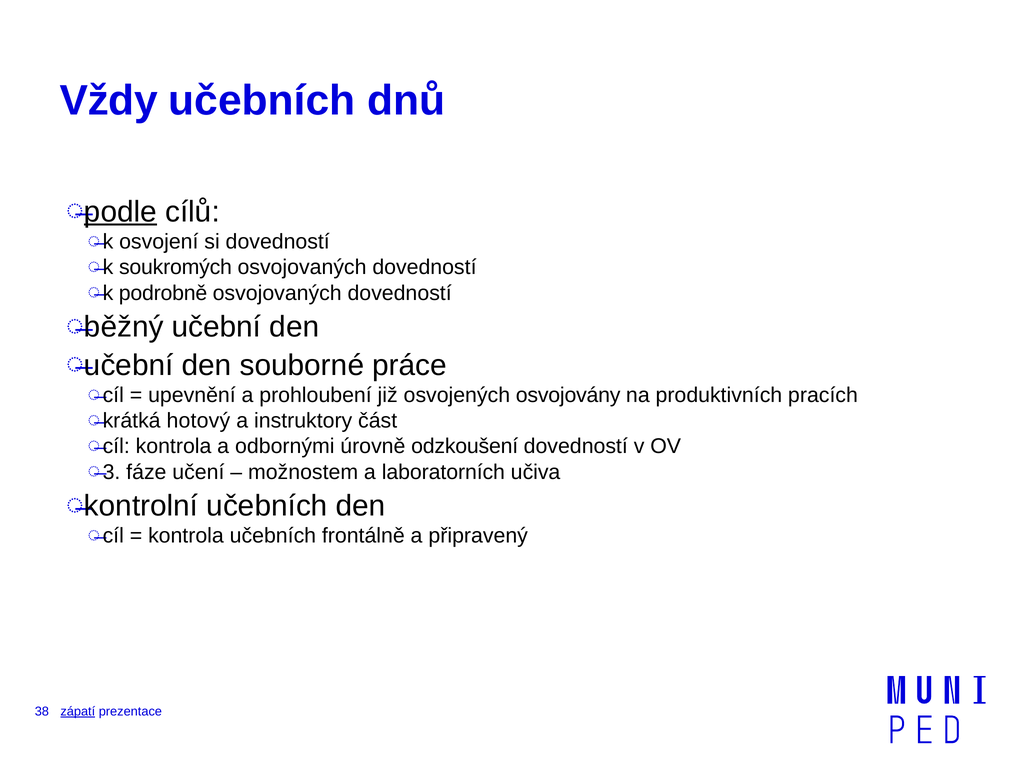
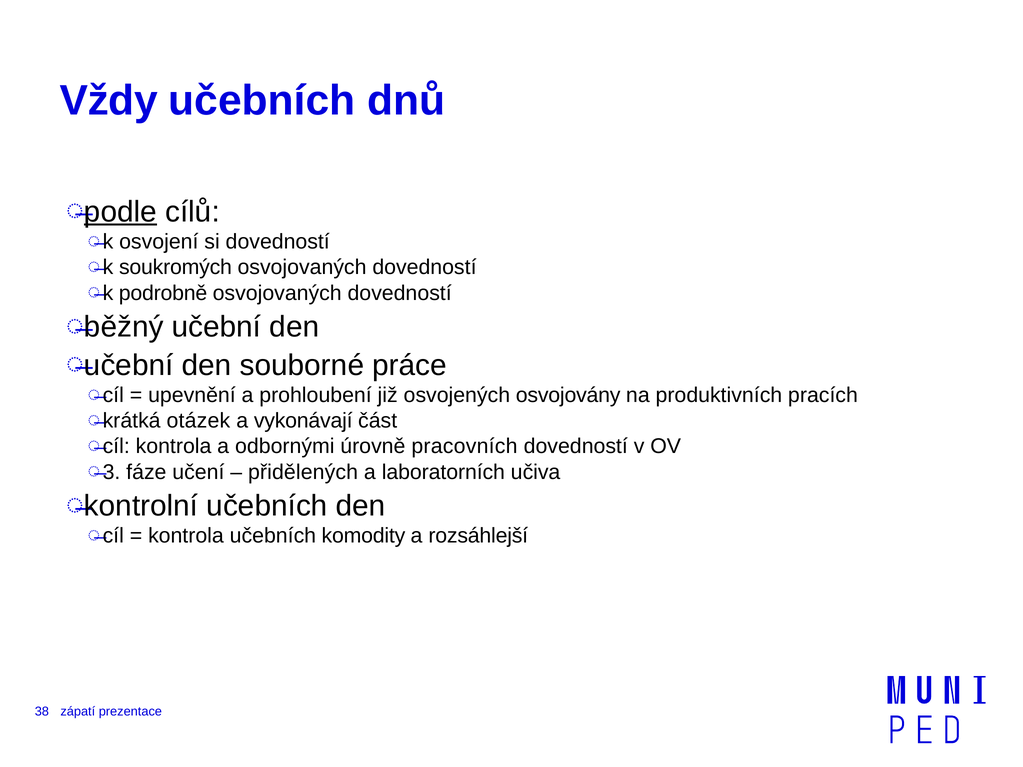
hotový: hotový -> otázek (198, 421)
instruktory: instruktory -> vykonávají (303, 421)
odzkoušení: odzkoušení -> pracovních (464, 447)
možnostem: možnostem -> přidělených (303, 472)
frontálně: frontálně -> komodity (363, 536)
připravený: připravený -> rozsáhlejší (478, 536)
zápatí underline: present -> none (78, 712)
